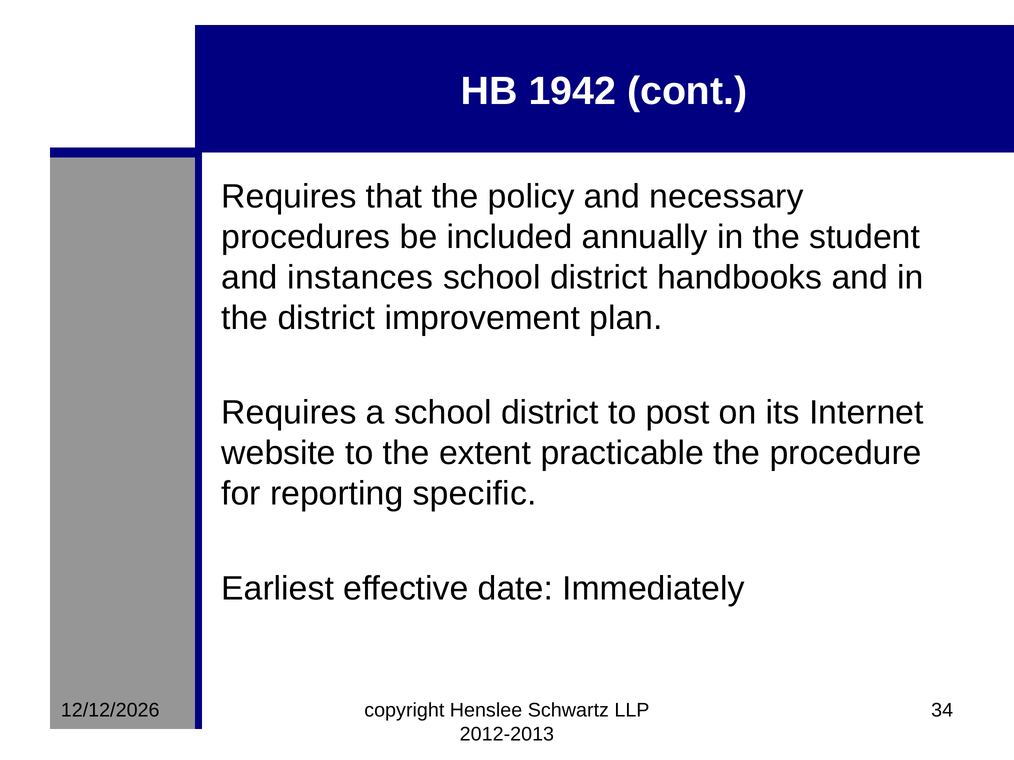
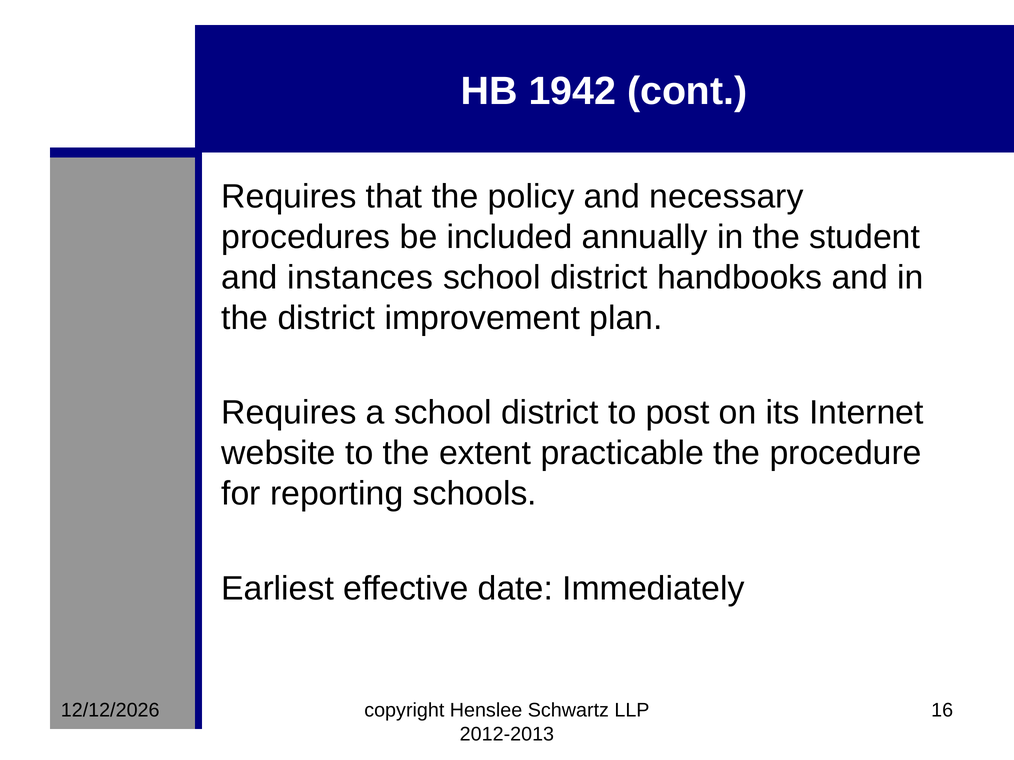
specific: specific -> schools (475, 494)
34: 34 -> 16 (942, 711)
